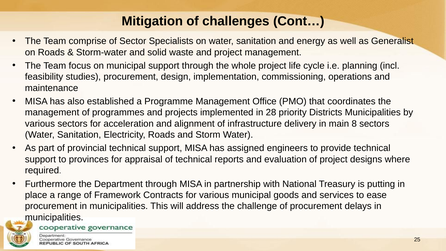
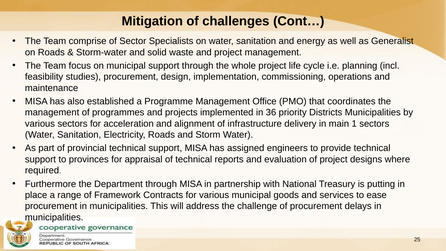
28: 28 -> 36 (271, 112)
8: 8 -> 1 (354, 124)
